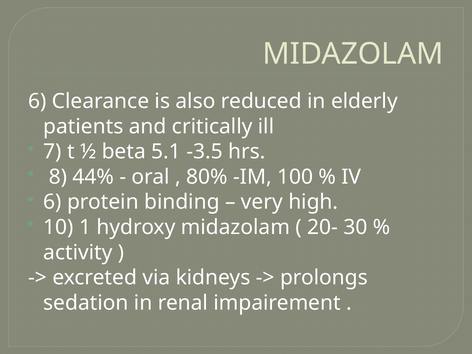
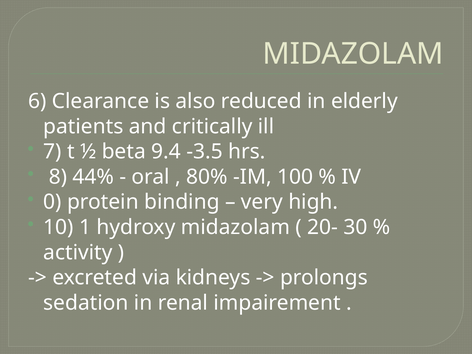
5.1: 5.1 -> 9.4 (166, 152)
6: 6 -> 0 (52, 202)
